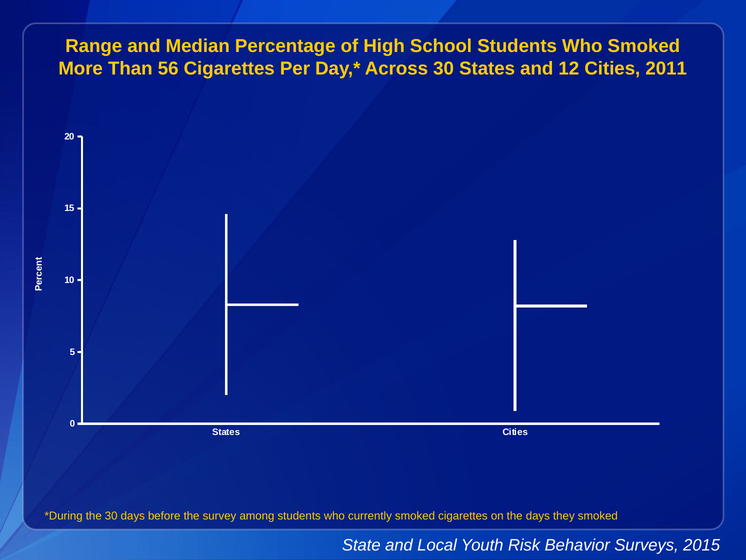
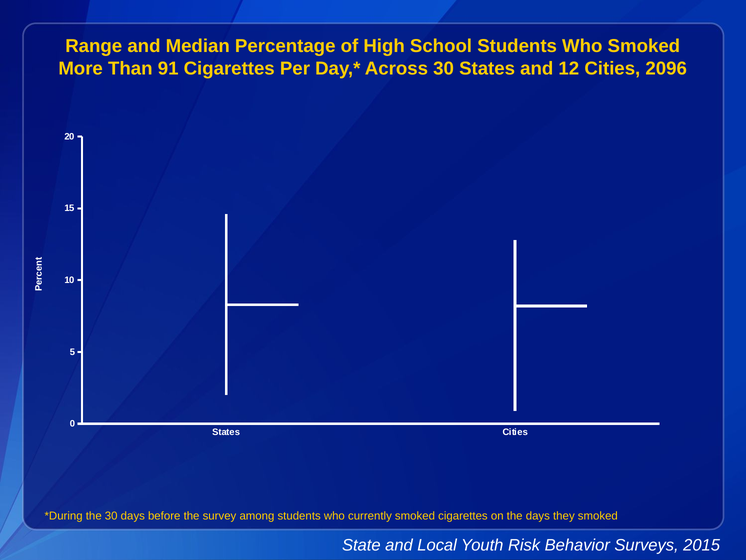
56: 56 -> 91 (168, 68)
2011: 2011 -> 2096 (666, 68)
